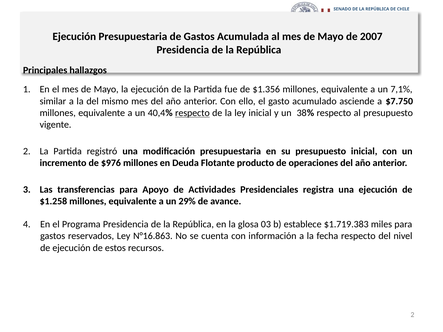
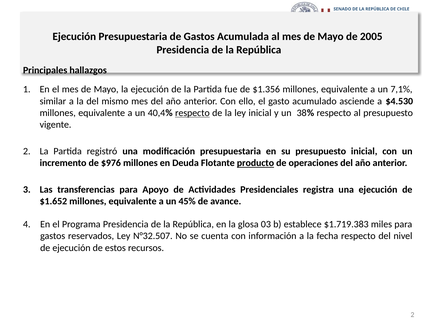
2007: 2007 -> 2005 (371, 37)
$7.750: $7.750 -> $4.530 (399, 101)
producto underline: none -> present (255, 163)
$1.258: $1.258 -> $1.652 (53, 202)
29%: 29% -> 45% (187, 202)
N°16.863: N°16.863 -> N°32.507 (153, 236)
